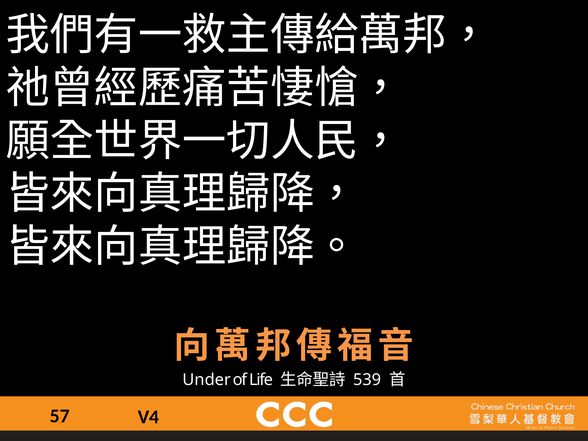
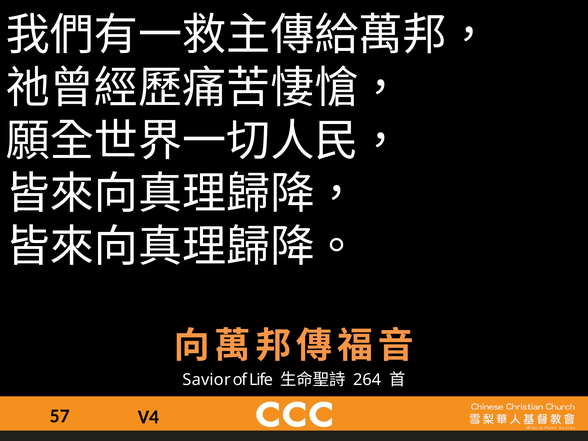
Under: Under -> Savior (207, 380)
539: 539 -> 264 (367, 380)
